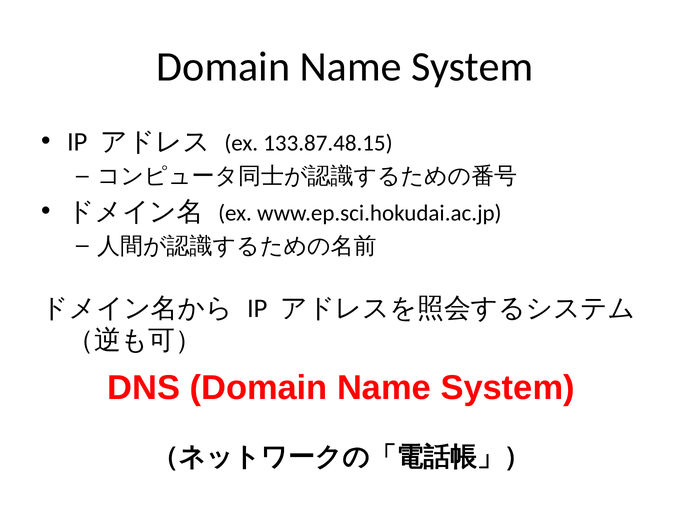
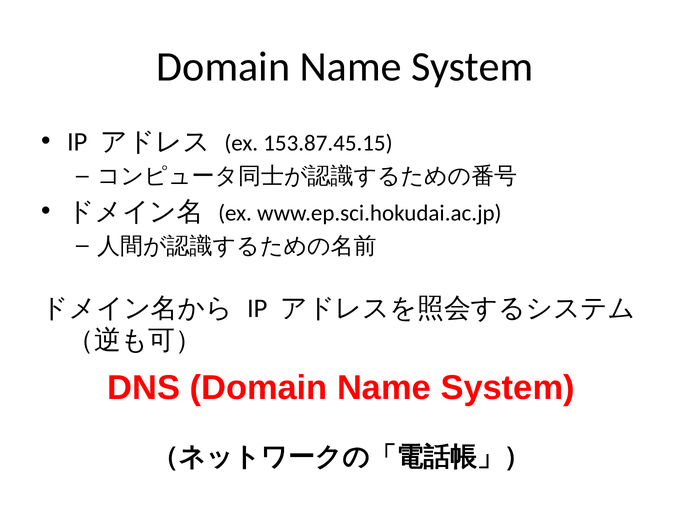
133.87.48.15: 133.87.48.15 -> 153.87.45.15 (328, 143)
